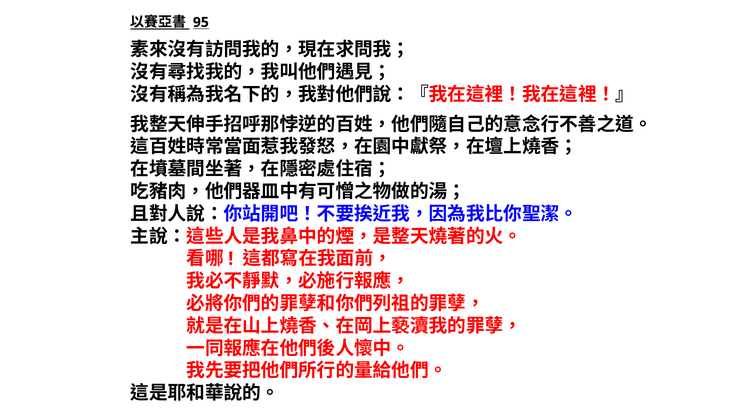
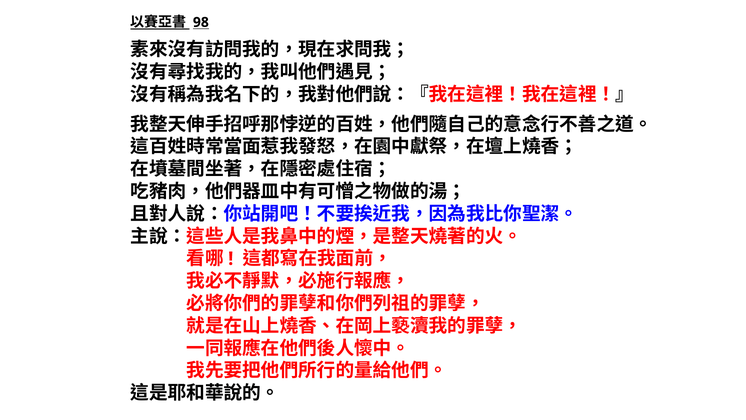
95: 95 -> 98 (201, 22)
